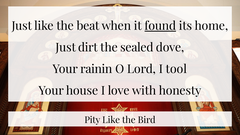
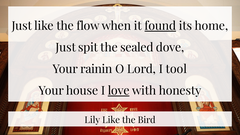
beat: beat -> flow (88, 26)
dirt: dirt -> spit (88, 48)
love underline: none -> present (119, 91)
Pity: Pity -> Lily (92, 120)
